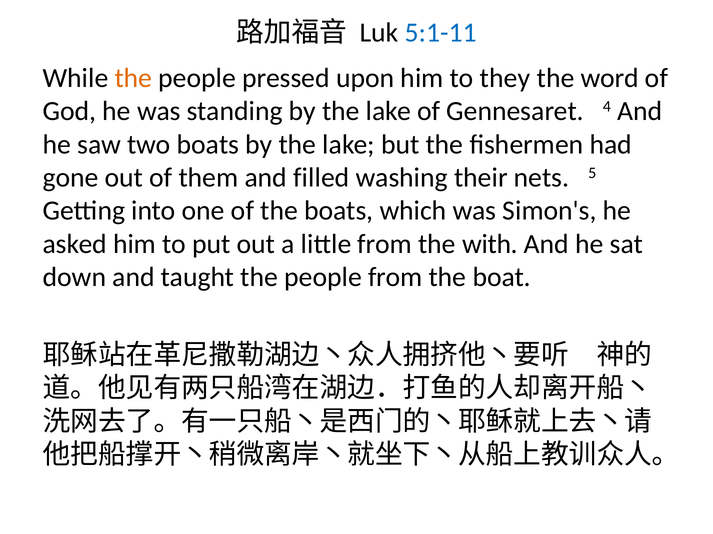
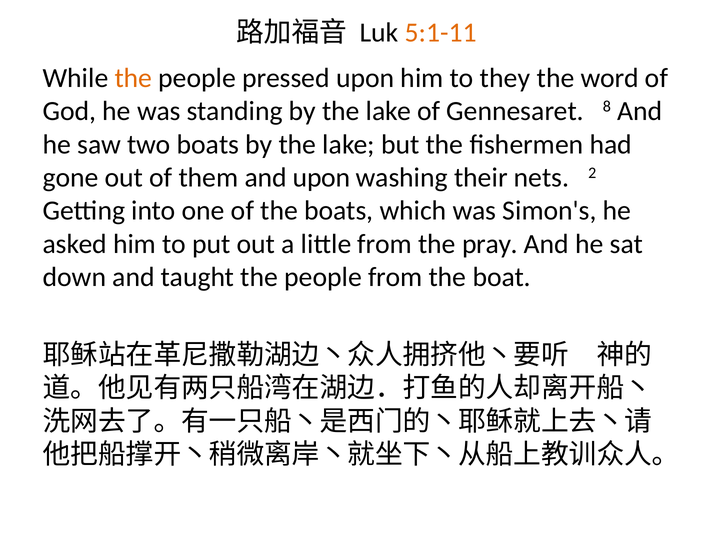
5:1-11 colour: blue -> orange (441, 33)
4: 4 -> 8 (607, 107)
and filled: filled -> upon (322, 178)
5: 5 -> 2 (592, 173)
with: with -> pray (490, 244)
